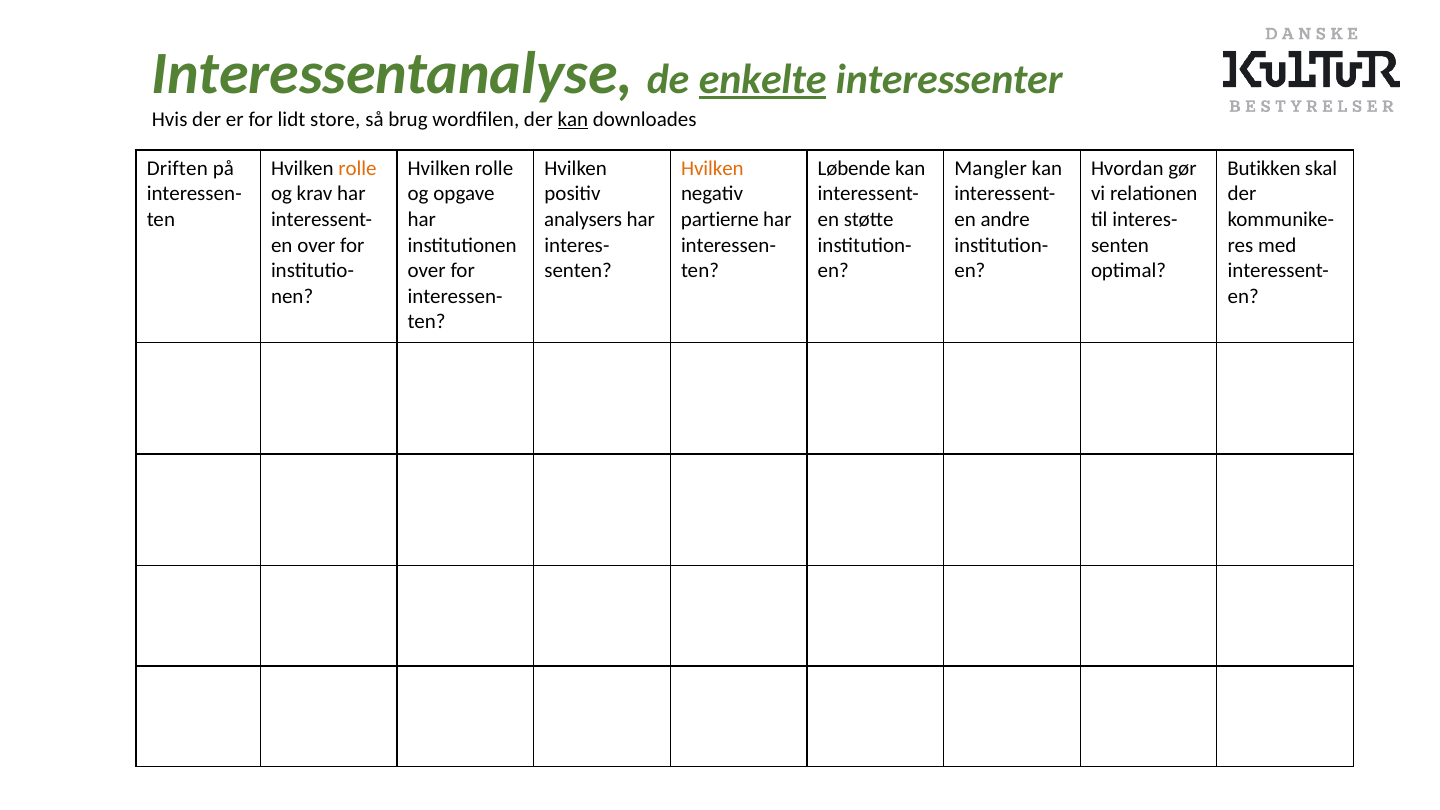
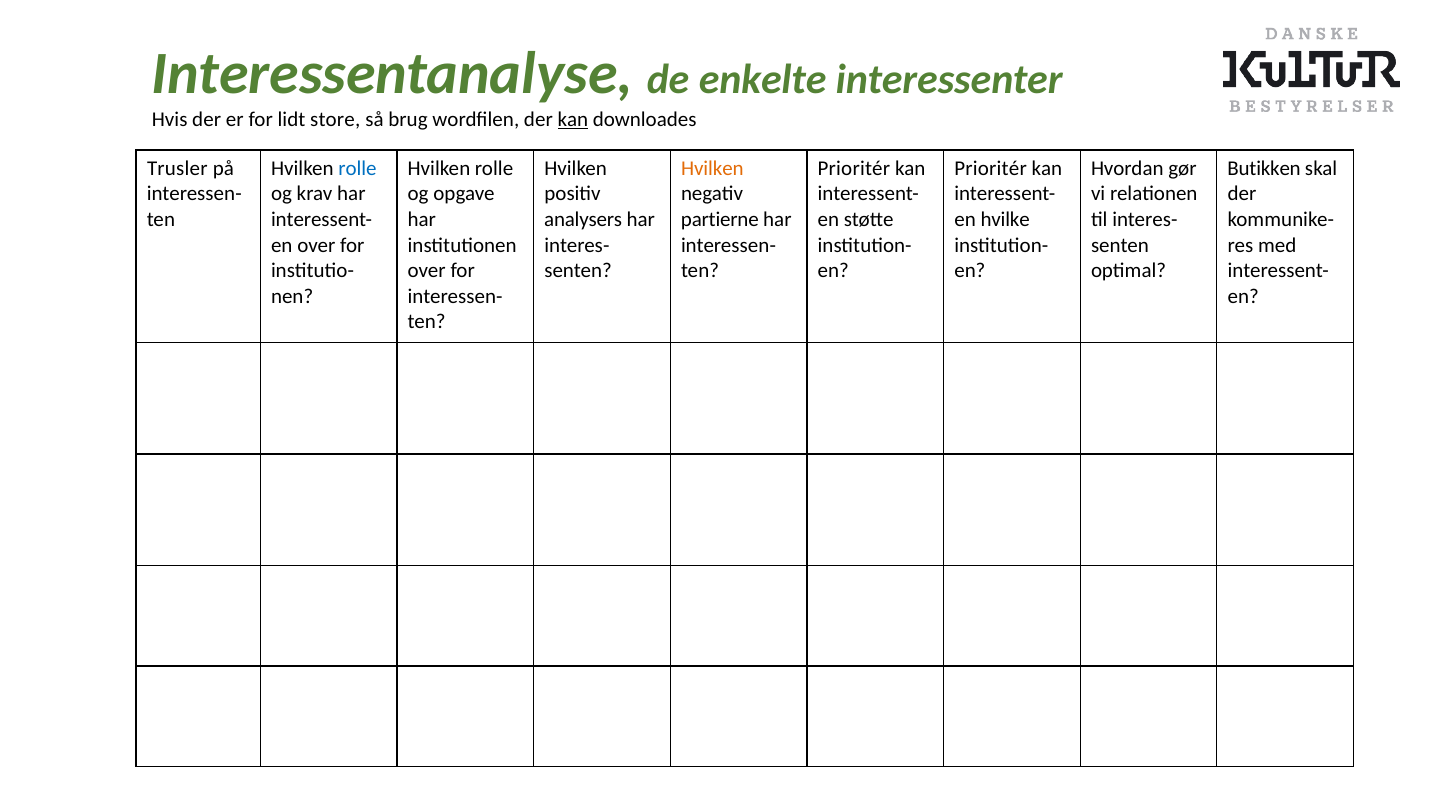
enkelte underline: present -> none (763, 80)
Driften: Driften -> Trusler (177, 169)
rolle colour: orange -> blue (357, 169)
Løbende: Løbende -> Prioritér (854, 169)
Mangler: Mangler -> Prioritér (991, 169)
andre: andre -> hvilke (1005, 220)
